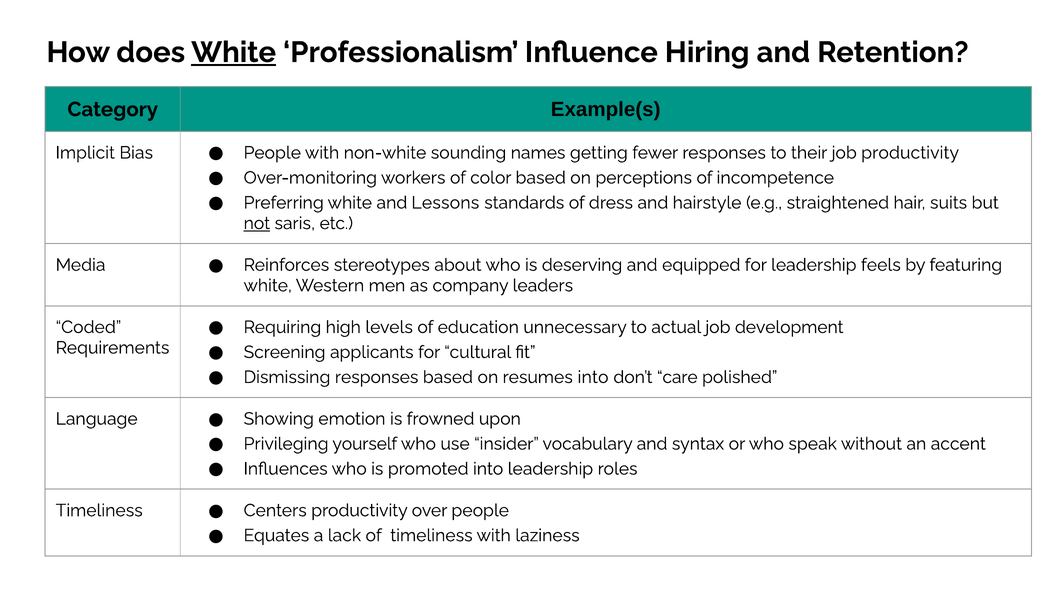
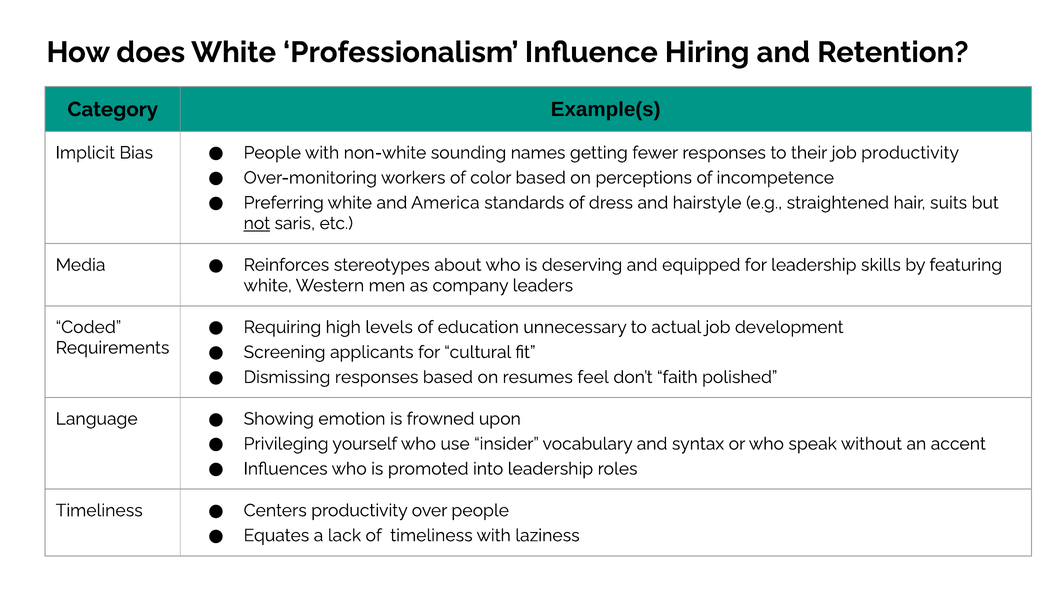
White underline: present -> none (234, 52)
Lessons: Lessons -> America (445, 203)
feels: feels -> skills (881, 265)
resumes into: into -> feel (593, 377)
care: care -> faith (677, 377)
